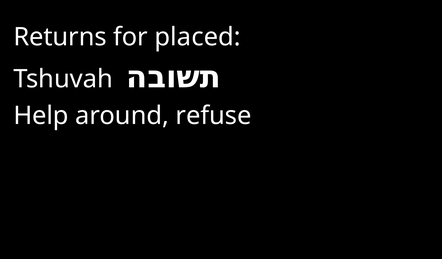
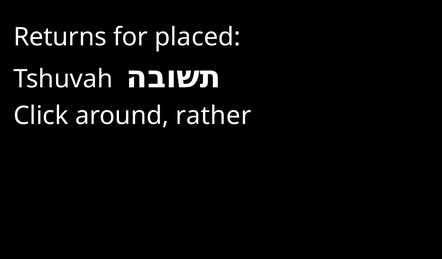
Help: Help -> Click (41, 116)
refuse: refuse -> rather (213, 116)
